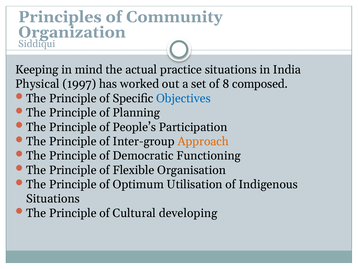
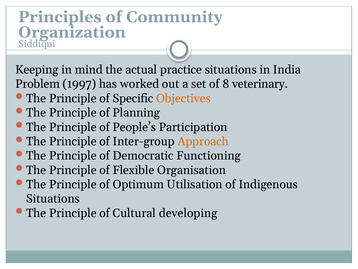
Physical: Physical -> Problem (38, 84)
composed: composed -> veterinary (260, 84)
Objectives colour: blue -> orange (183, 98)
